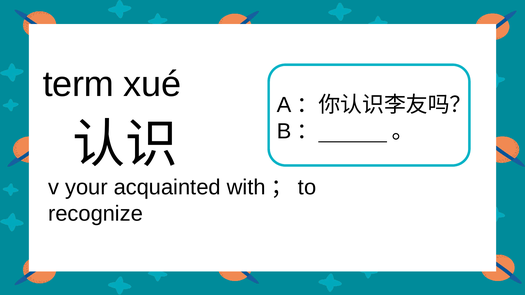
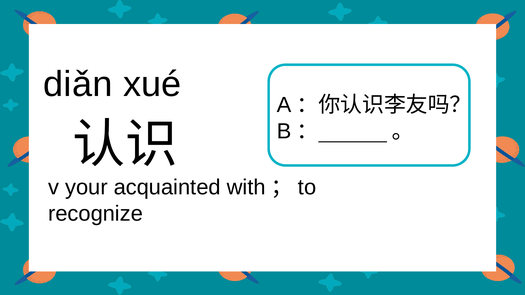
term: term -> diǎn (78, 84)
